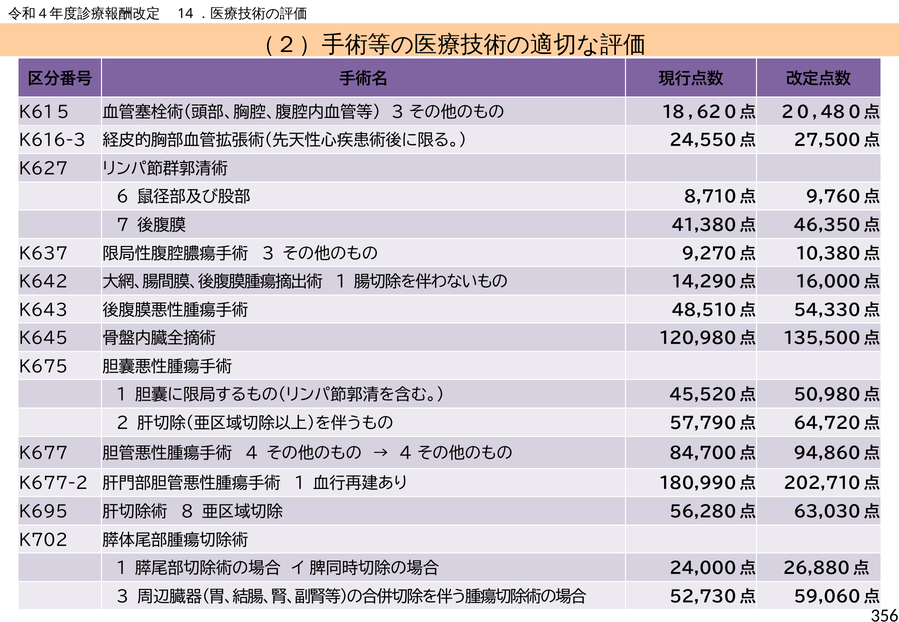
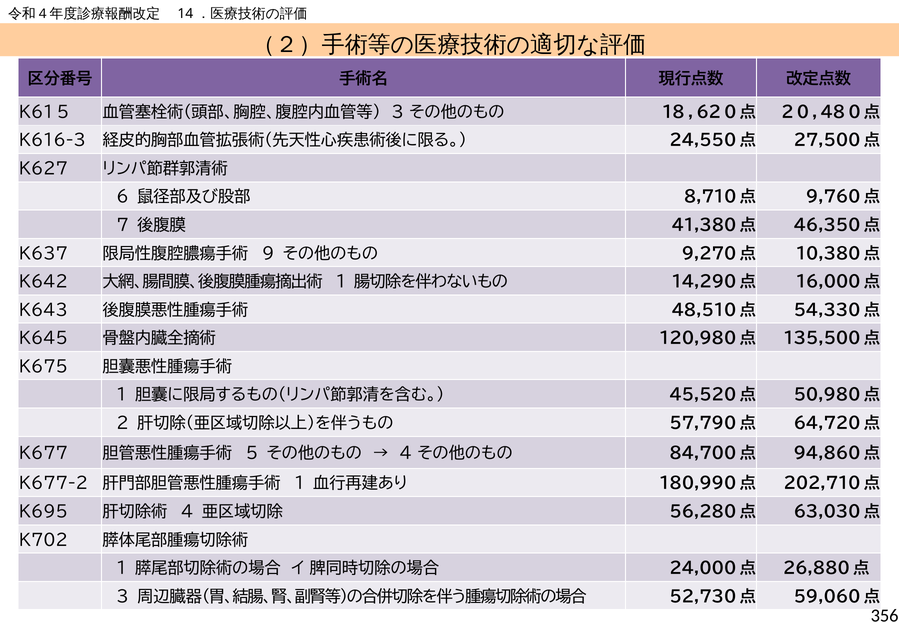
3: 3 -> 9 (268, 254)
4: 4 -> 5 (252, 454)
8: 8 -> 4 (187, 512)
